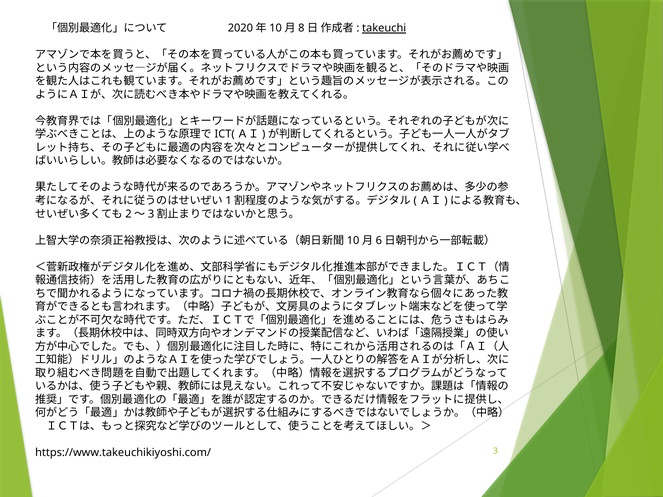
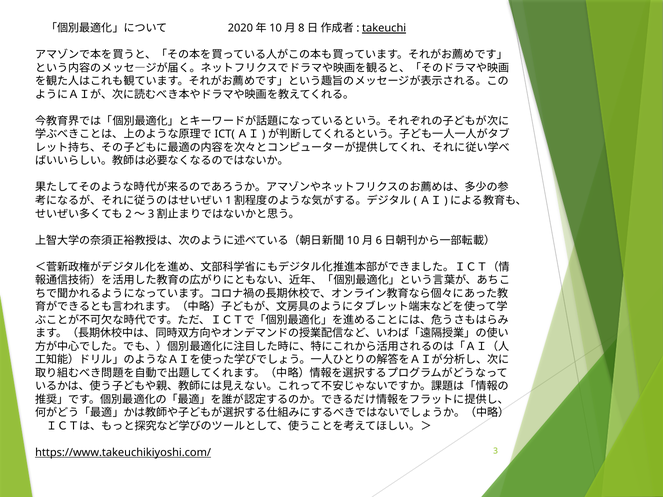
https://www.takeuchikiyoshi.com/ underline: none -> present (123, 453)
